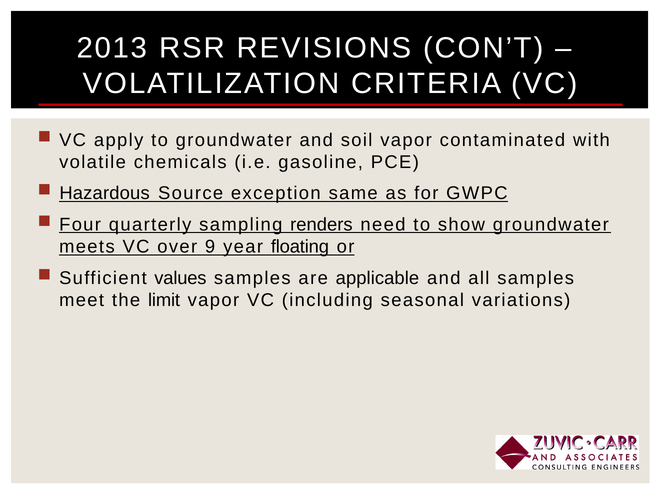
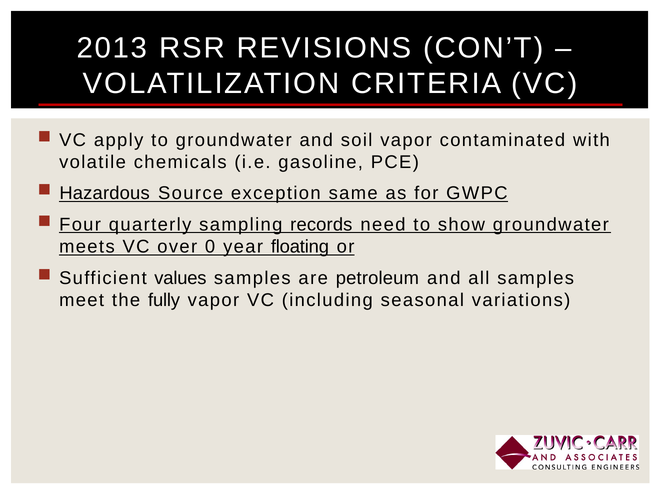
renders: renders -> records (321, 224)
9: 9 -> 0 (210, 247)
applicable: applicable -> petroleum (377, 278)
limit: limit -> fully (164, 300)
